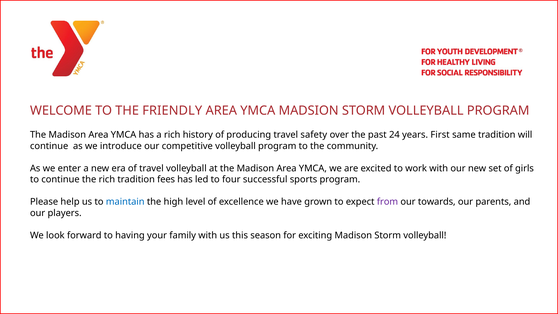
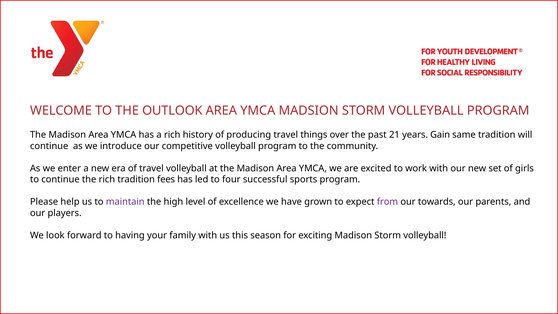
FRIENDLY: FRIENDLY -> OUTLOOK (172, 111)
safety: safety -> things (314, 135)
24: 24 -> 21 (394, 135)
First: First -> Gain (440, 135)
maintain colour: blue -> purple (125, 202)
